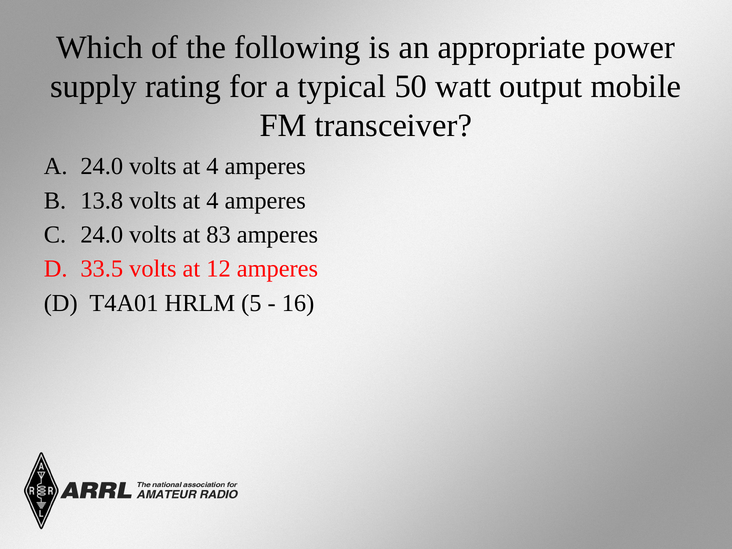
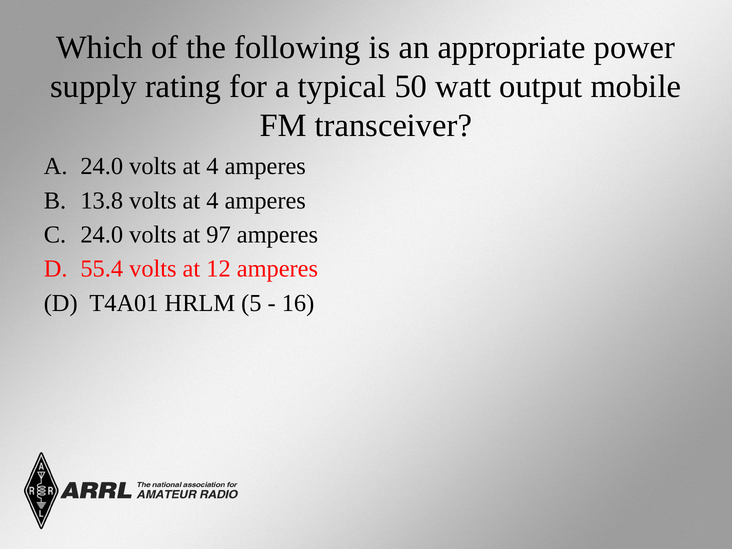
83: 83 -> 97 (219, 235)
33.5: 33.5 -> 55.4 (102, 269)
